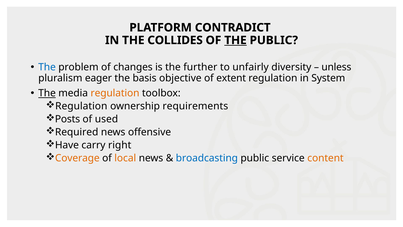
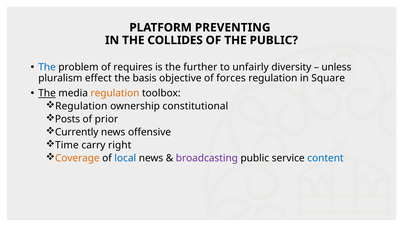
CONTRADICT: CONTRADICT -> PREVENTING (233, 28)
THE underline: present -> none (235, 40)
changes: changes -> requires (133, 67)
eager: eager -> effect (98, 78)
extent: extent -> forces (231, 78)
System: System -> Square (328, 78)
requirements: requirements -> constitutional (195, 106)
used: used -> prior (106, 119)
Required: Required -> Currently (77, 132)
Have: Have -> Time (67, 145)
local colour: orange -> blue (125, 158)
broadcasting colour: blue -> purple (207, 158)
content colour: orange -> blue (325, 158)
